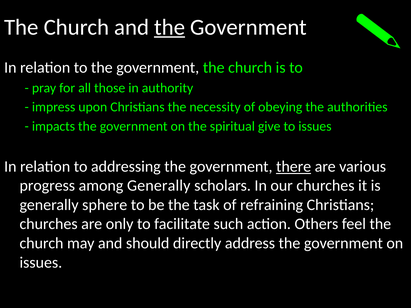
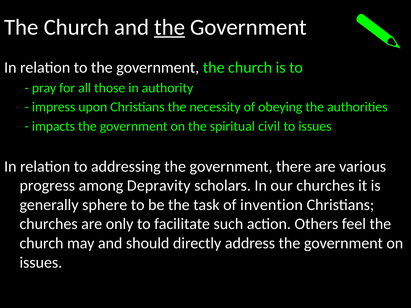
give: give -> civil (269, 126)
there underline: present -> none (294, 167)
among Generally: Generally -> Depravity (159, 186)
refraining: refraining -> invention (271, 205)
